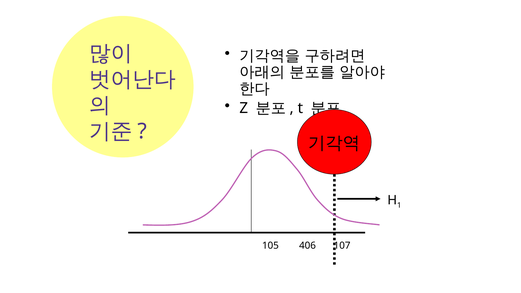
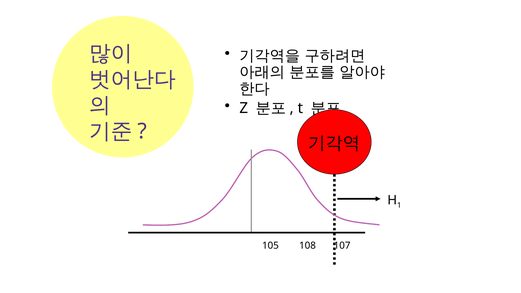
406: 406 -> 108 (308, 246)
